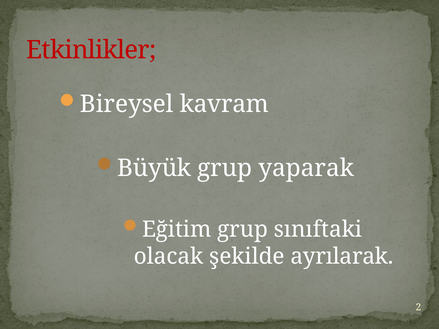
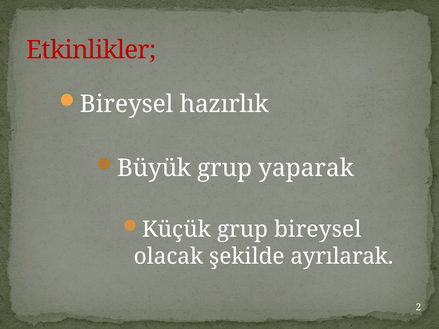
kavram: kavram -> hazırlık (224, 104)
Eğitim: Eğitim -> Küçük (177, 229)
grup sınıftaki: sınıftaki -> bireysel (318, 229)
